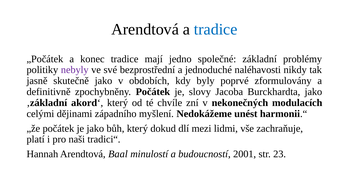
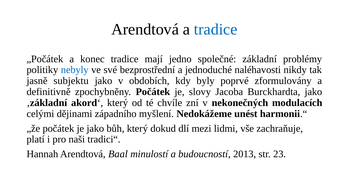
nebyly colour: purple -> blue (75, 70)
skutečně: skutečně -> subjektu (71, 81)
2001: 2001 -> 2013 (245, 154)
